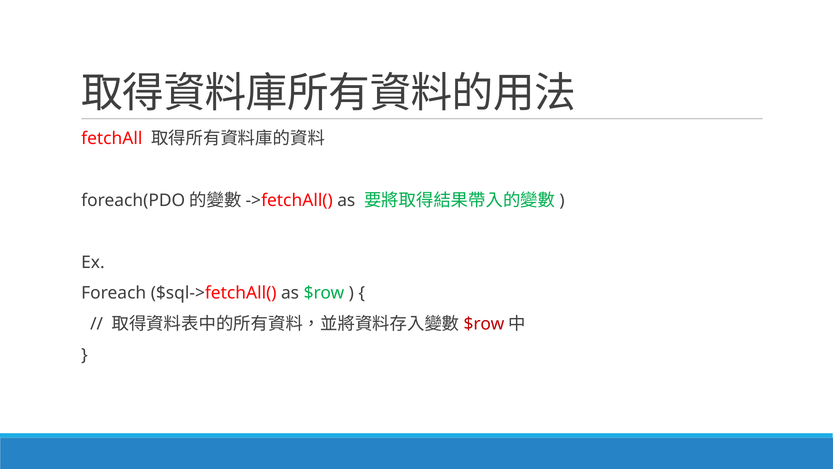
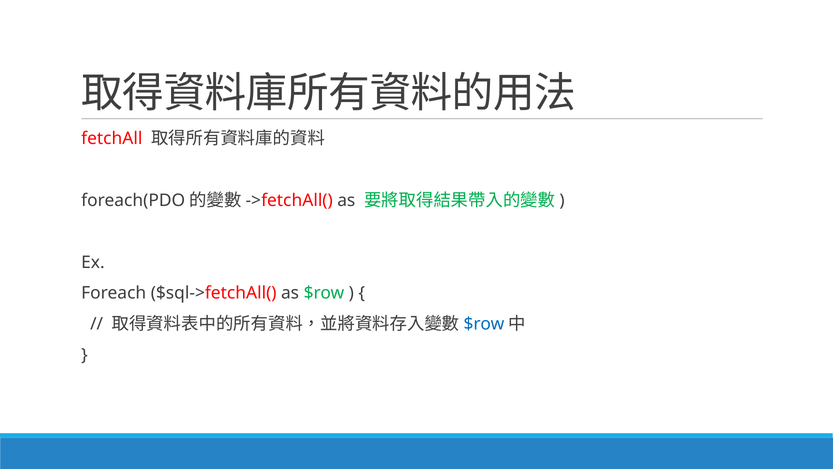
$row colour: red -> blue (484, 324)
